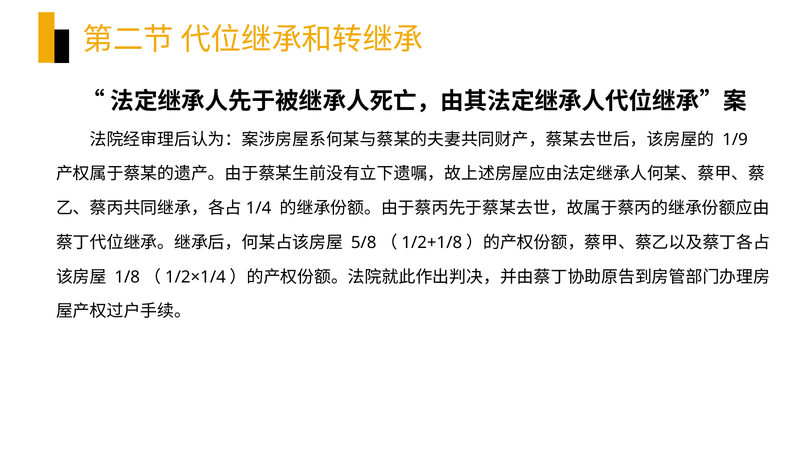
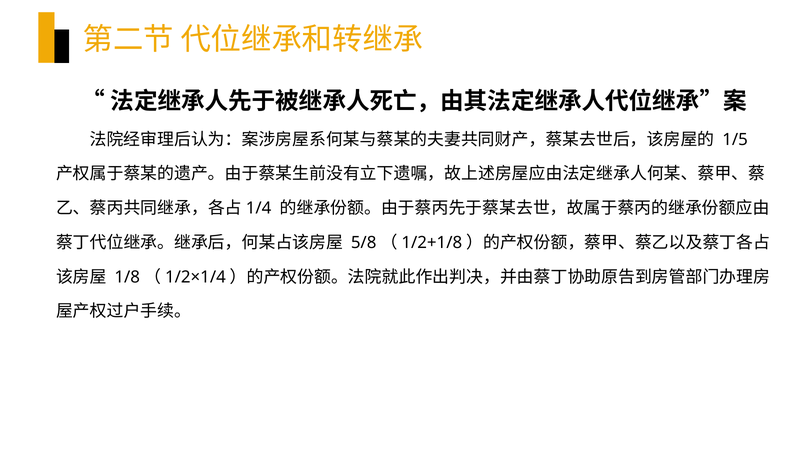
1/9: 1/9 -> 1/5 (735, 140)
